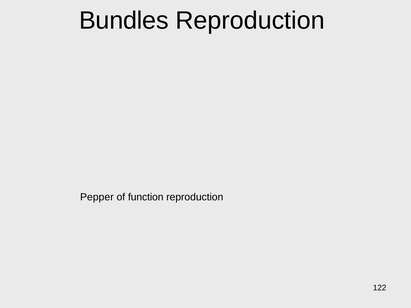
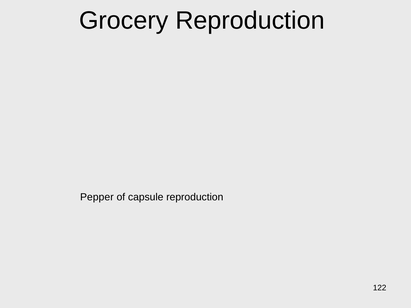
Bundles: Bundles -> Grocery (124, 21)
function: function -> capsule (146, 197)
